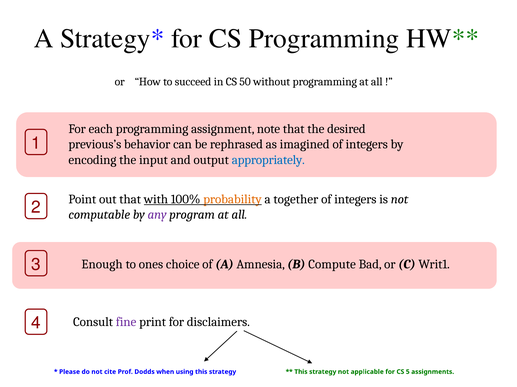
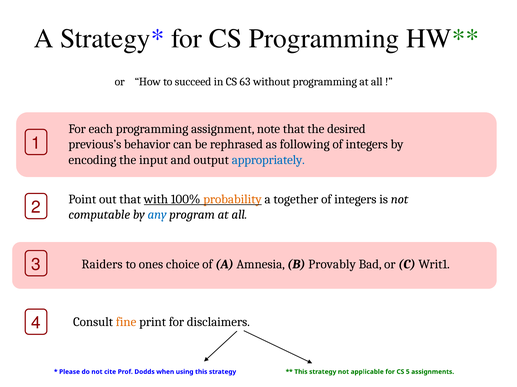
50: 50 -> 63 (245, 82)
imagined: imagined -> following (305, 145)
any colour: purple -> blue (157, 215)
Enough: Enough -> Raiders (102, 265)
Compute: Compute -> Provably (332, 265)
fine colour: purple -> orange (126, 322)
